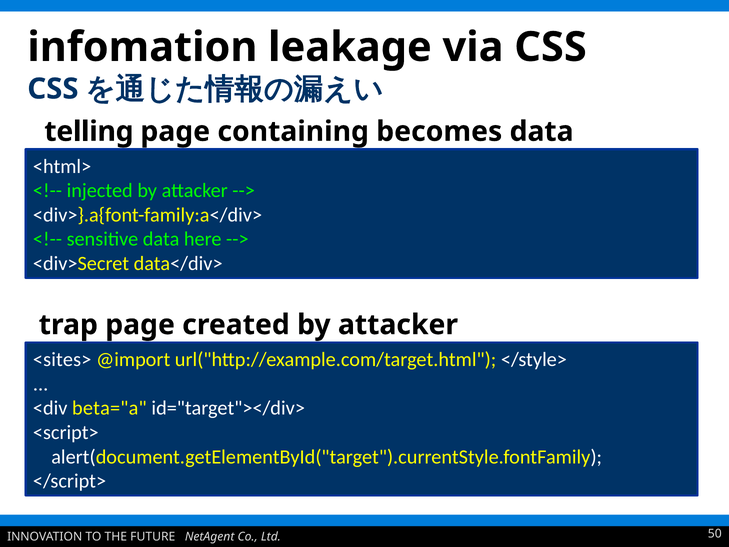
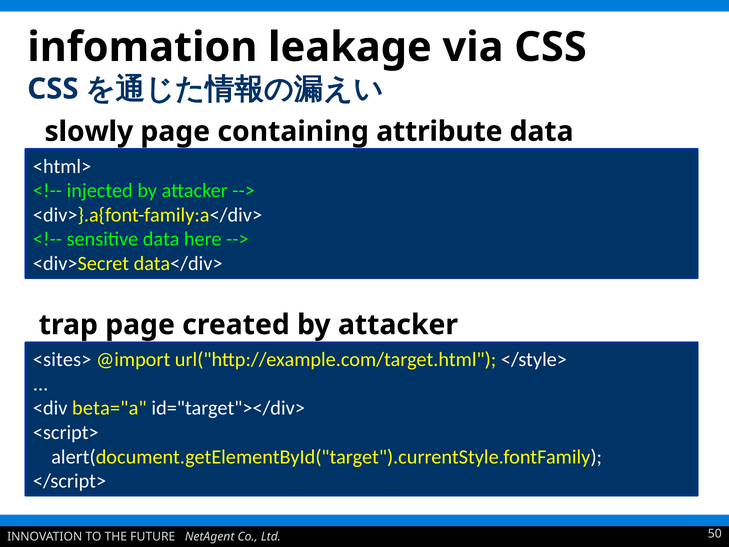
telling: telling -> slowly (89, 131)
becomes: becomes -> attribute (439, 131)
